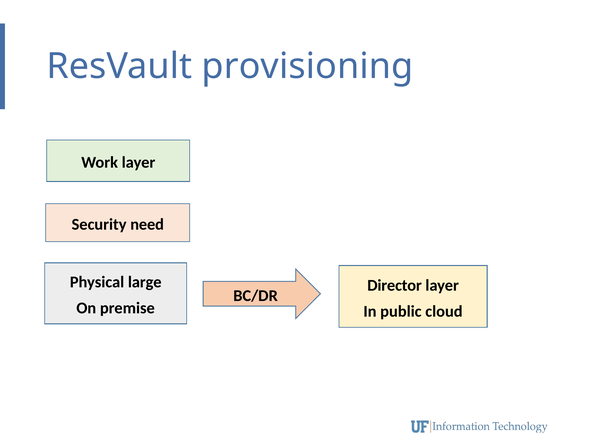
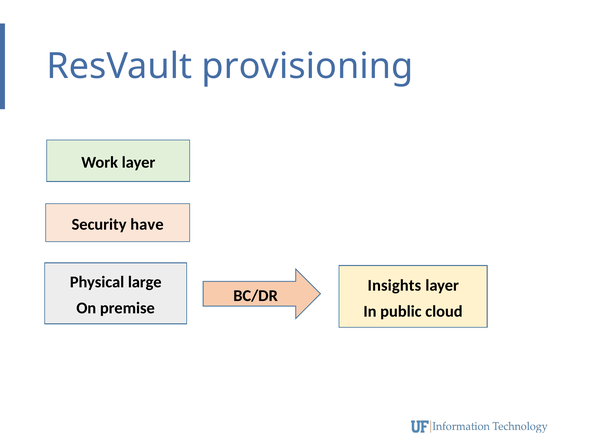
need: need -> have (147, 224)
Director: Director -> Insights (394, 285)
